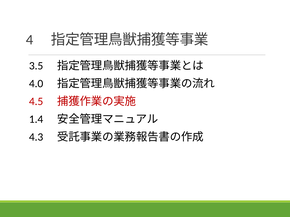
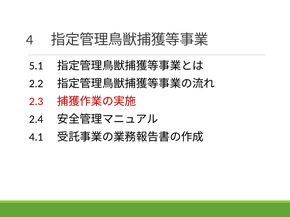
3.5: 3.5 -> 5.1 (36, 66)
4.0: 4.0 -> 2.2 (36, 84)
4.5: 4.5 -> 2.3 (36, 102)
1.4: 1.4 -> 2.4 (36, 119)
4.3: 4.3 -> 4.1 (36, 137)
